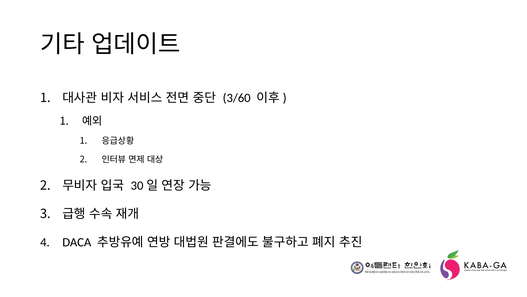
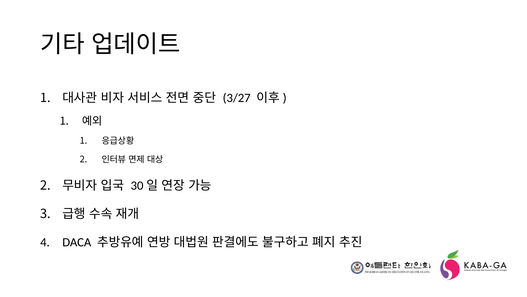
3/60: 3/60 -> 3/27 (237, 98)
